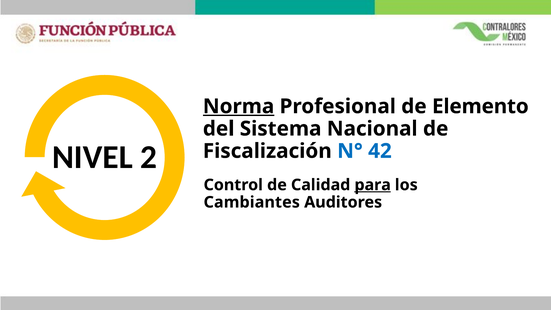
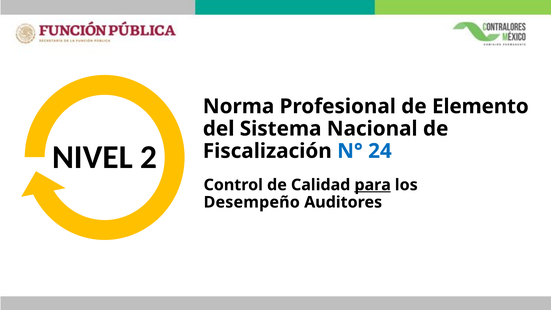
Norma underline: present -> none (239, 106)
42: 42 -> 24 (380, 151)
Cambiantes: Cambiantes -> Desempeño (252, 202)
